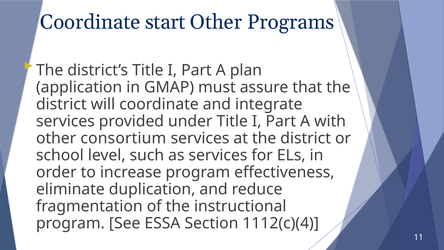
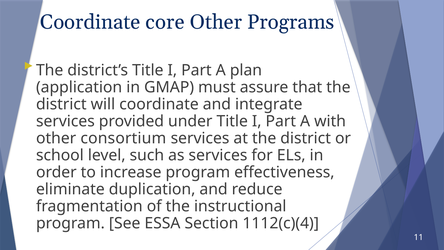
start: start -> core (165, 22)
